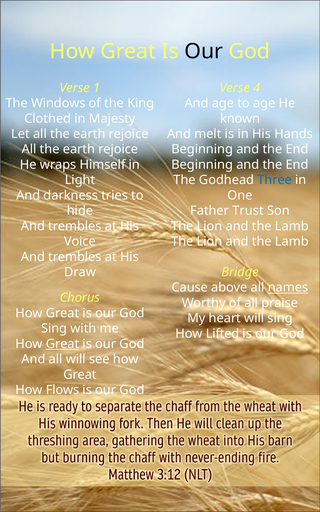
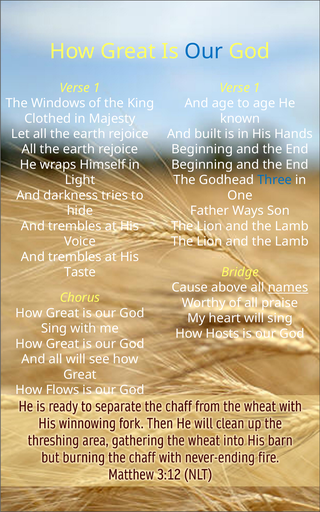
Our colour: black -> blue (204, 51)
4: 4 -> 1 (257, 88)
melt: melt -> built (208, 134)
Trust: Trust -> Ways (248, 211)
Draw: Draw -> Taste (80, 272)
Lifted: Lifted -> Hosts (223, 334)
Great underline: present -> none (62, 344)
